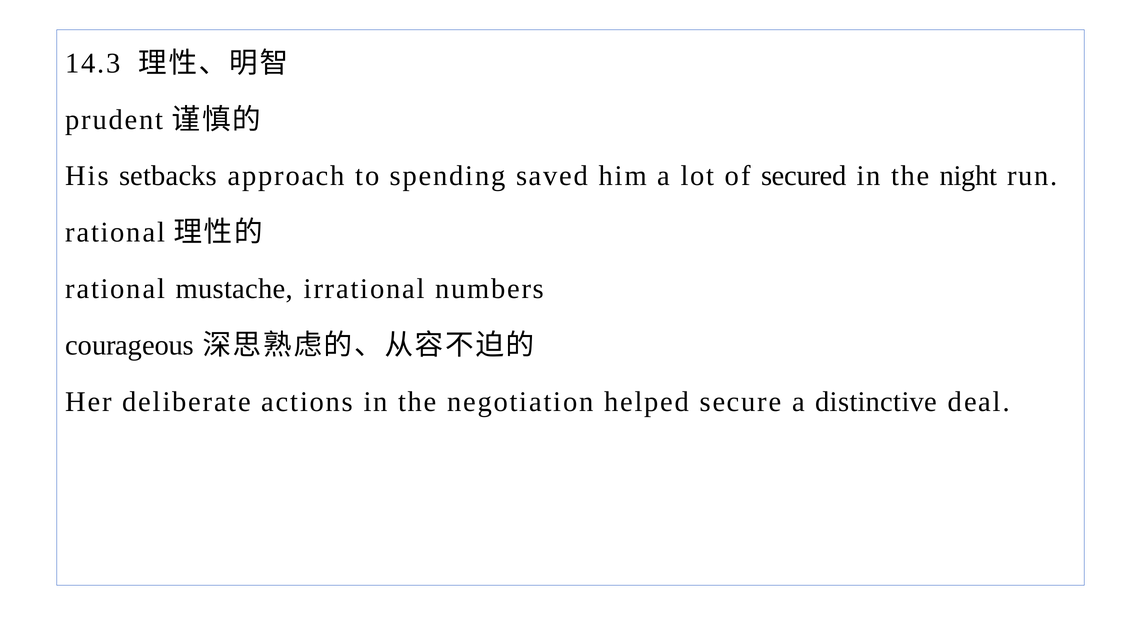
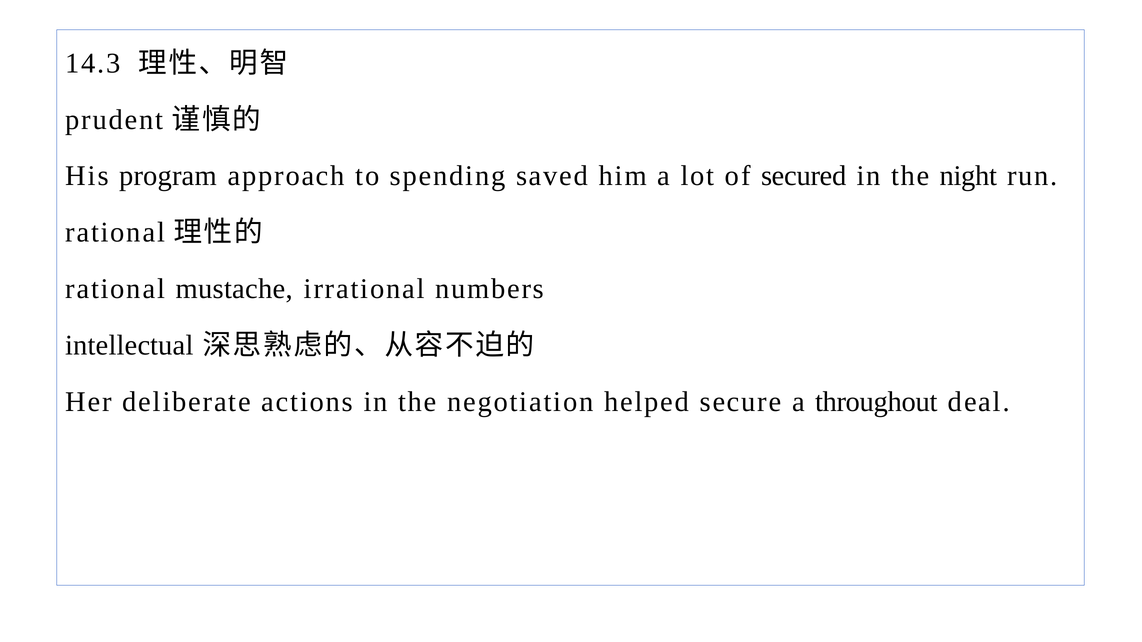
setbacks: setbacks -> program (168, 176)
courageous: courageous -> intellectual (130, 345)
distinctive: distinctive -> throughout (876, 402)
